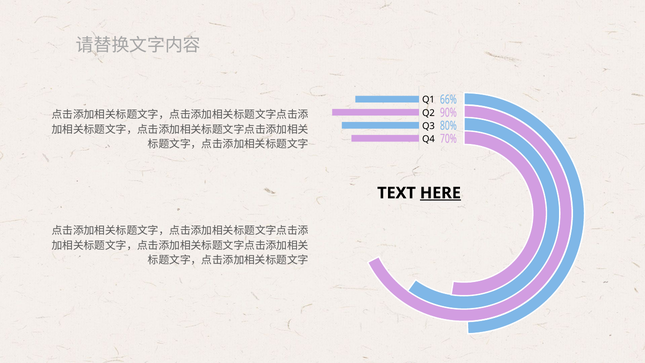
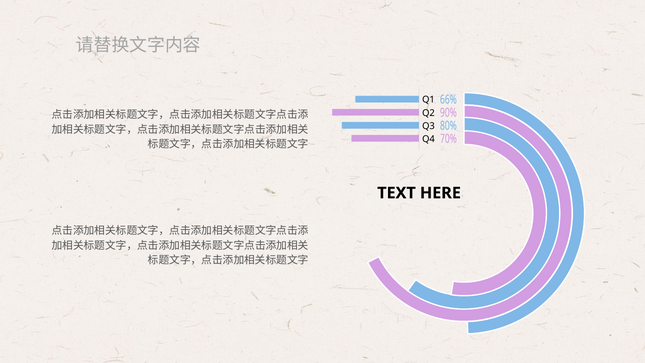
HERE underline: present -> none (440, 193)
